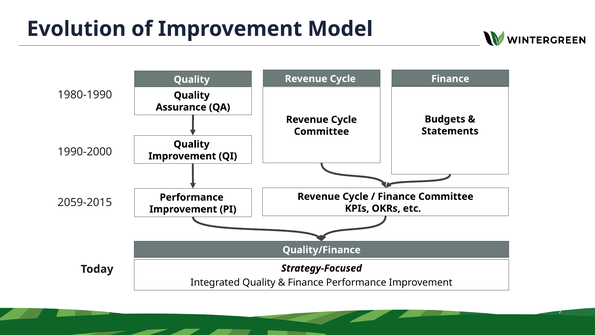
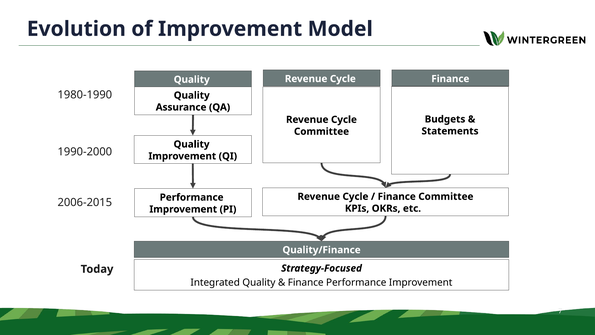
2059-2015: 2059-2015 -> 2006-2015 (85, 202)
